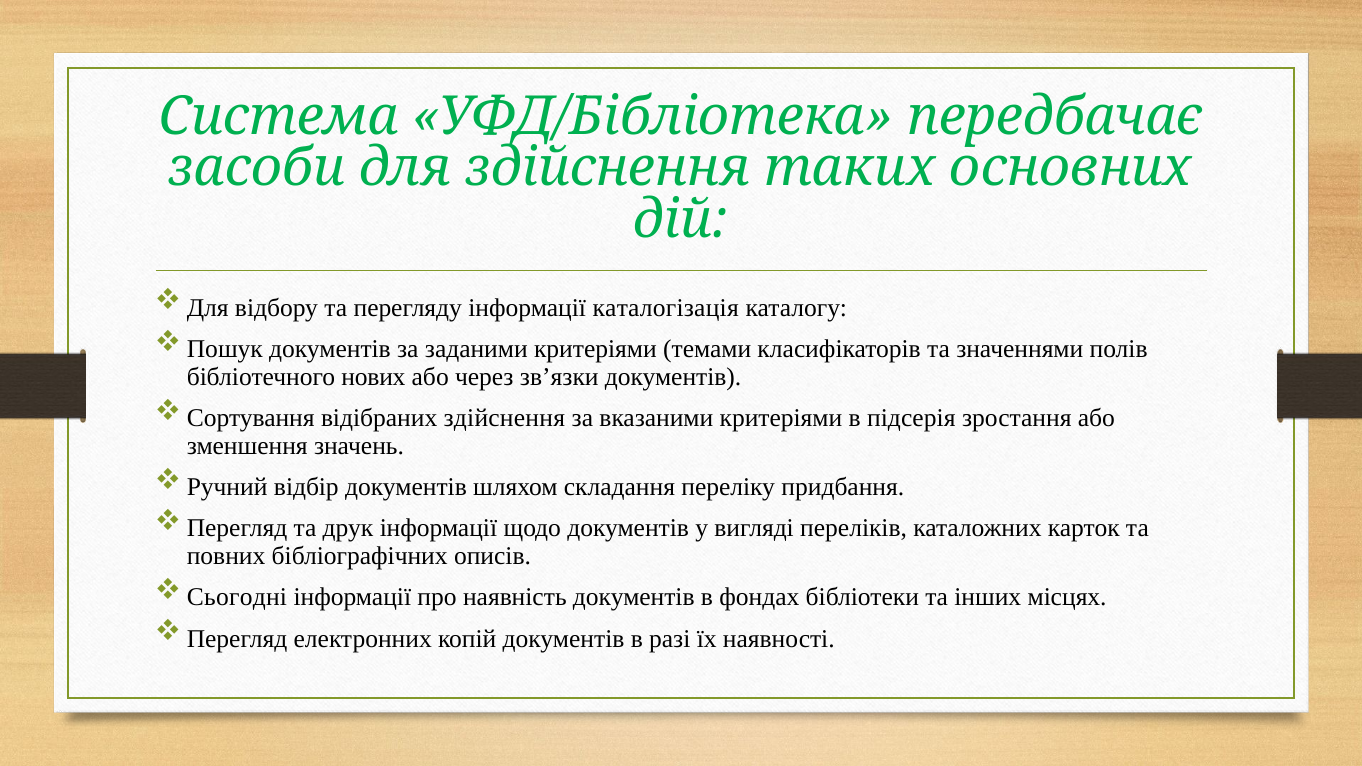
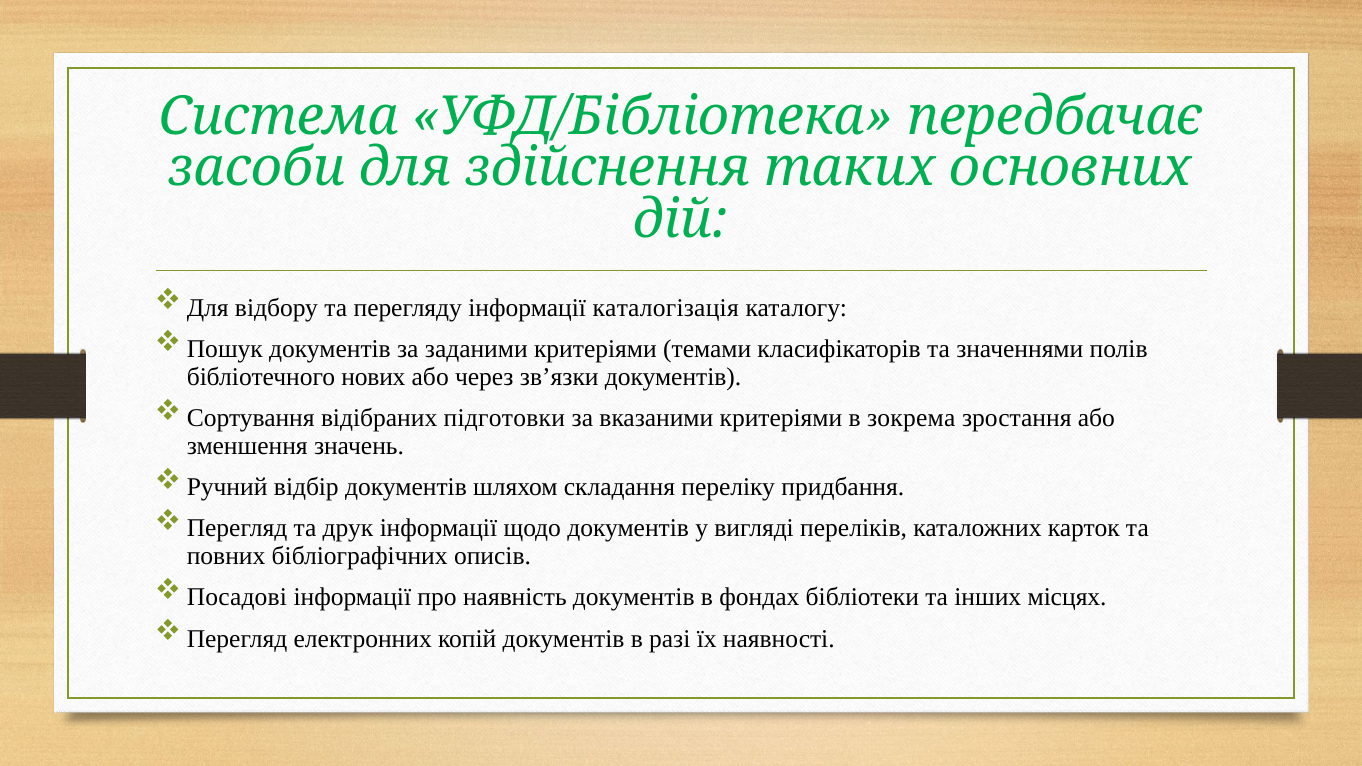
відібраних здійснення: здійснення -> підготовки (504, 418)
підсерія: підсерія -> зокрема (911, 418)
Сьогодні: Сьогодні -> Посадові (237, 597)
